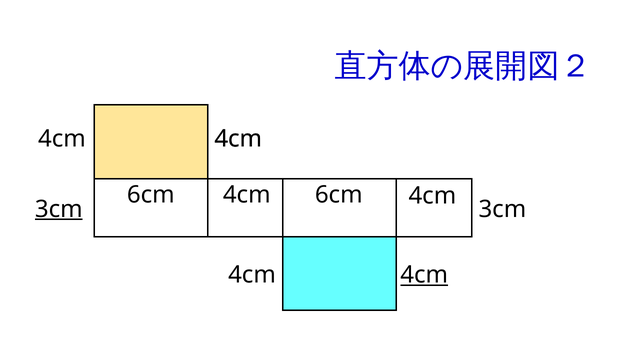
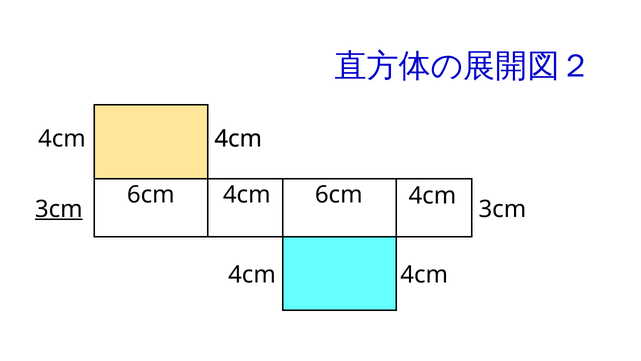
4cm underline: present -> none (424, 275)
